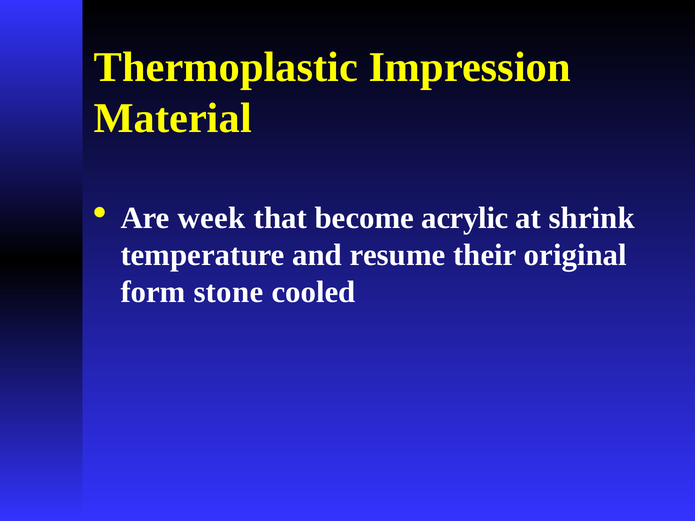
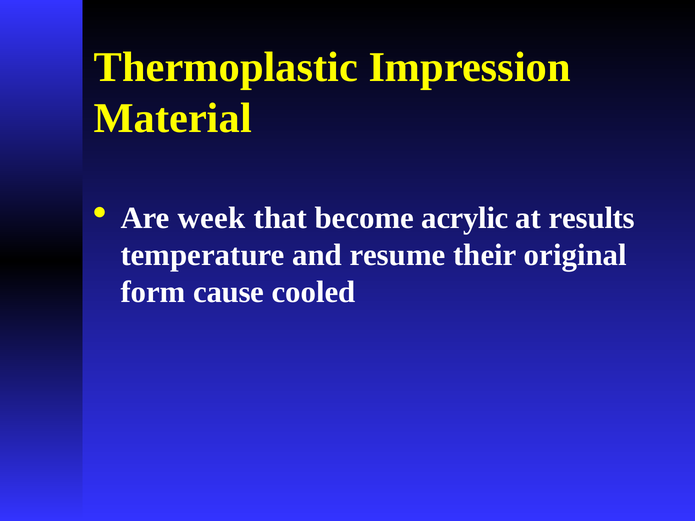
shrink: shrink -> results (592, 218)
stone: stone -> cause (229, 292)
